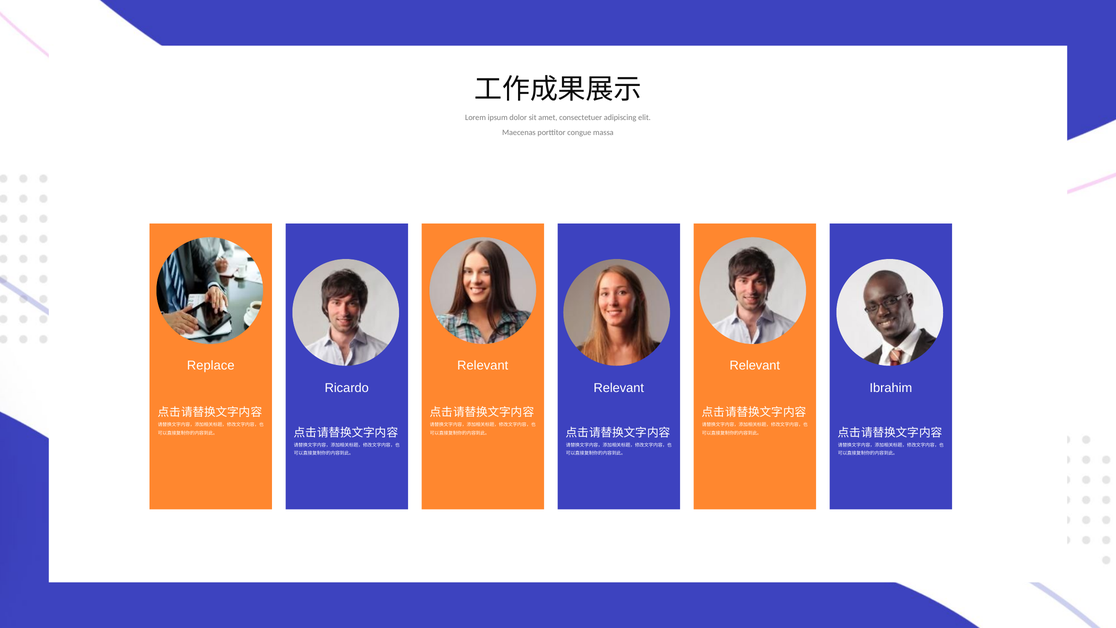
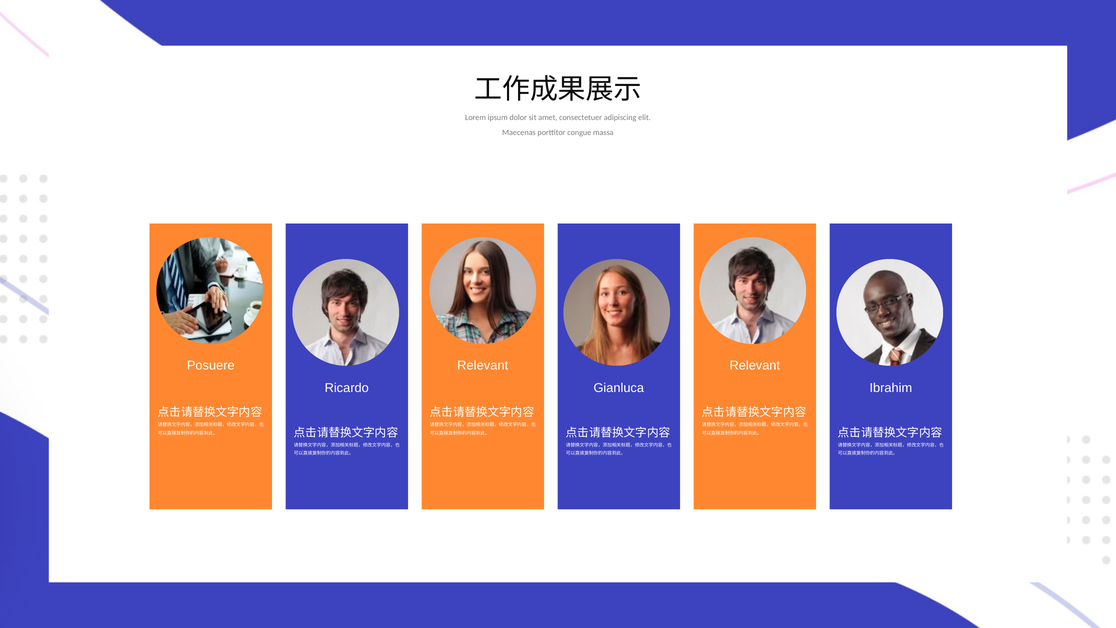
Replace: Replace -> Posuere (211, 365)
Relevant: Relevant -> Gianluca (619, 388)
